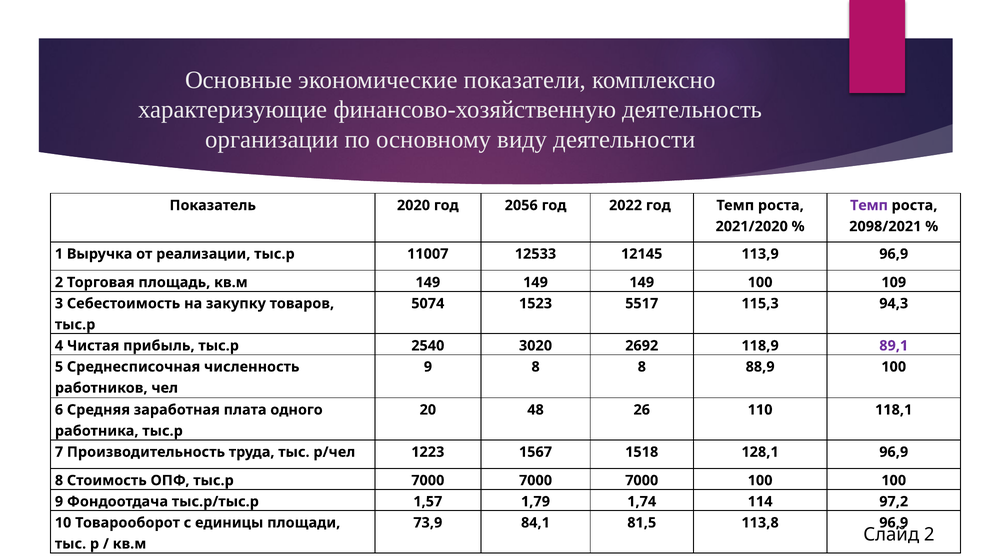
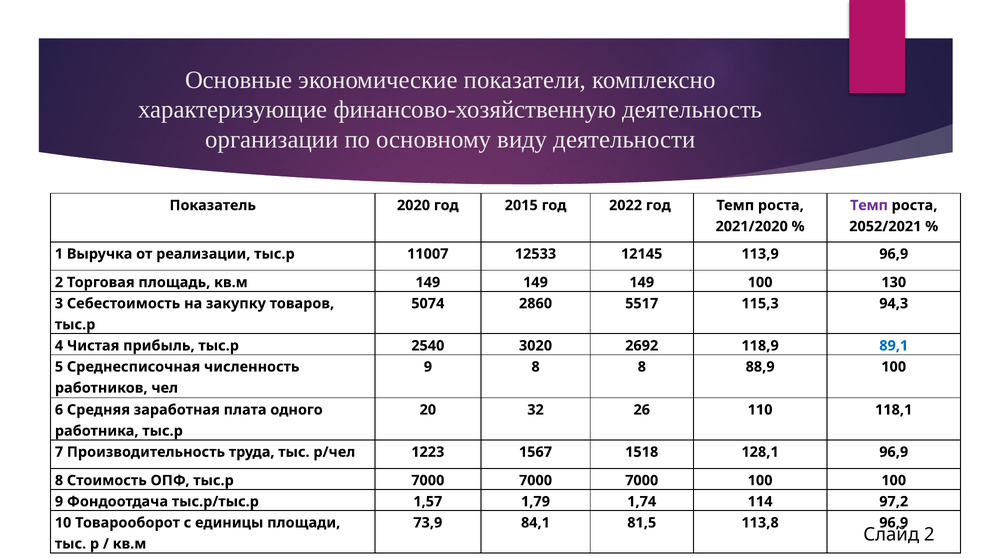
2056: 2056 -> 2015 (521, 205)
2098/2021: 2098/2021 -> 2052/2021 (885, 226)
109: 109 -> 130 (894, 282)
1523: 1523 -> 2860 (536, 303)
89,1 colour: purple -> blue (894, 346)
48: 48 -> 32 (536, 410)
